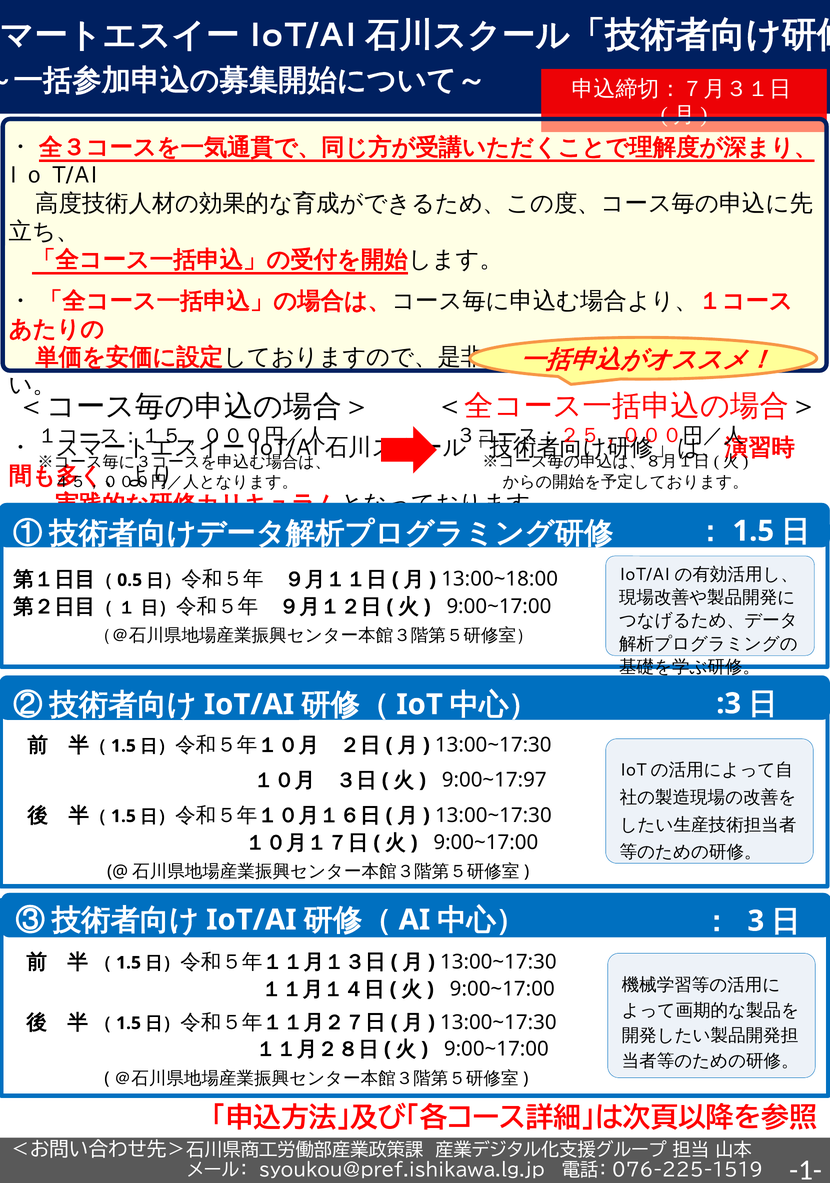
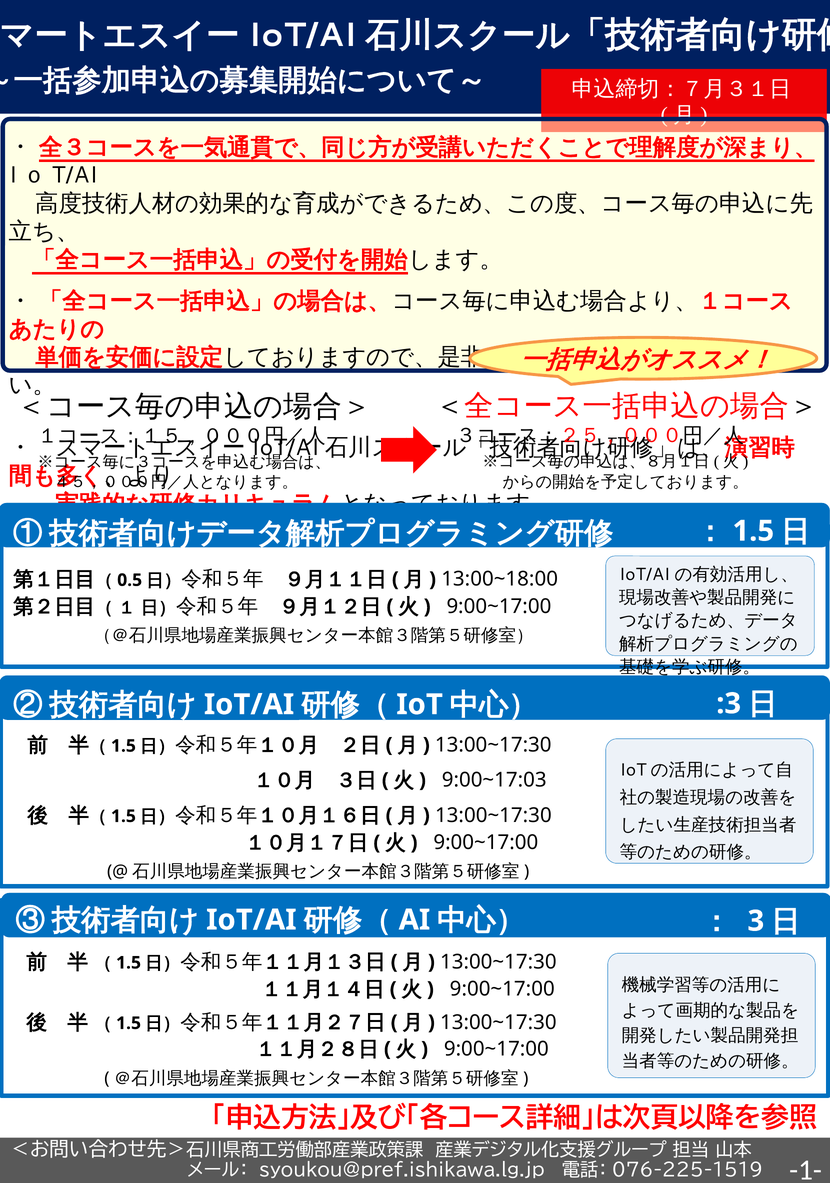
9:00~17:97: 9:00~17:97 -> 9:00~17:03 (494, 780)
